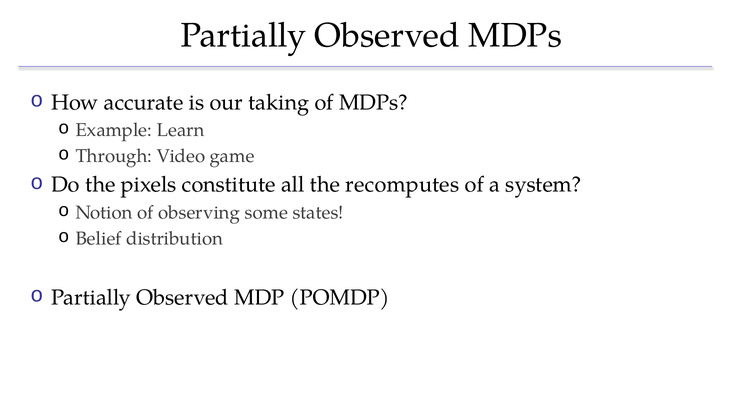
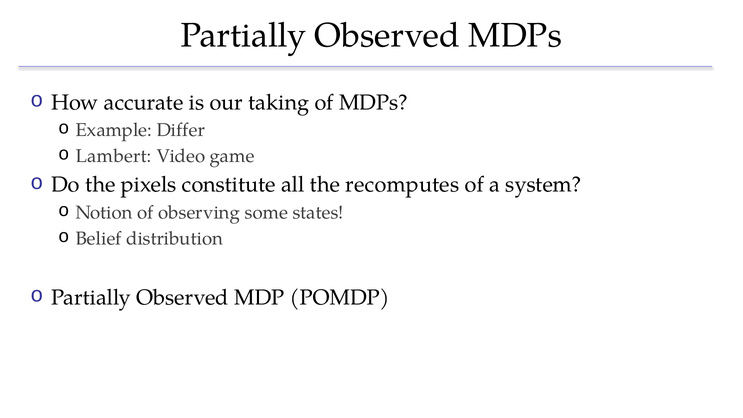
Learn: Learn -> Differ (181, 130)
Through: Through -> Lambert (114, 156)
